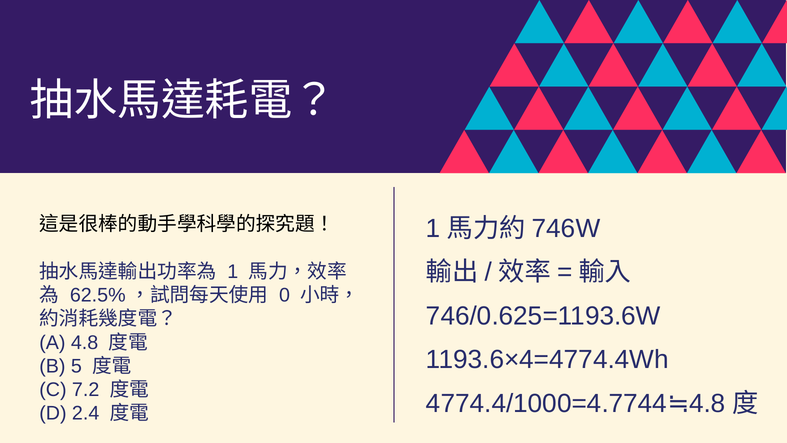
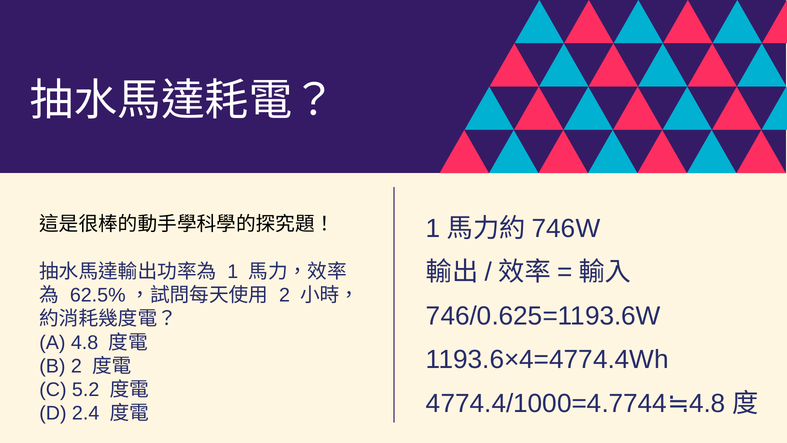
0: 0 -> 2 (284, 295)
B 5: 5 -> 2 (76, 366)
7.2: 7.2 -> 5.2 (86, 390)
